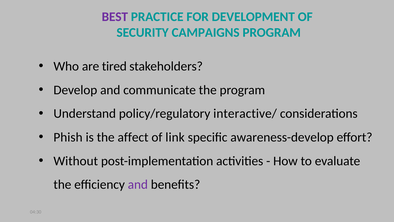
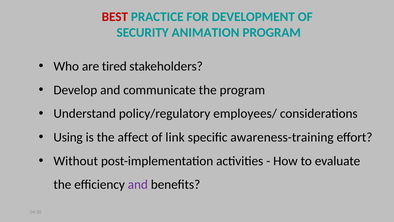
BEST colour: purple -> red (115, 17)
CAMPAIGNS: CAMPAIGNS -> ANIMATION (206, 32)
interactive/: interactive/ -> employees/ (245, 113)
Phish: Phish -> Using (68, 137)
awareness-develop: awareness-develop -> awareness-training (282, 137)
